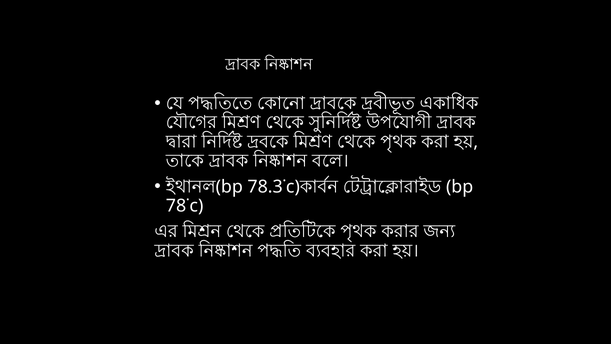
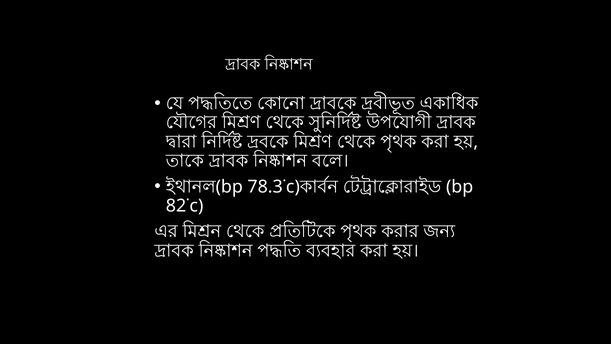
78˙c: 78˙c -> 82˙c (185, 206)
